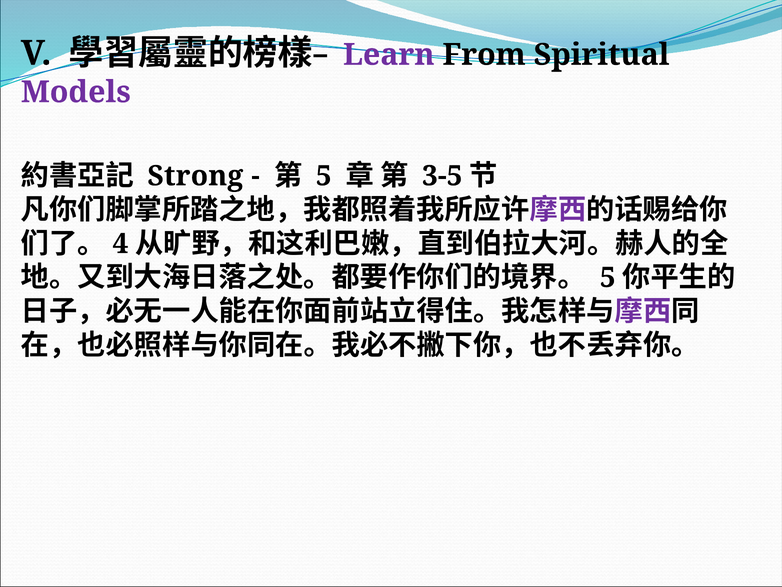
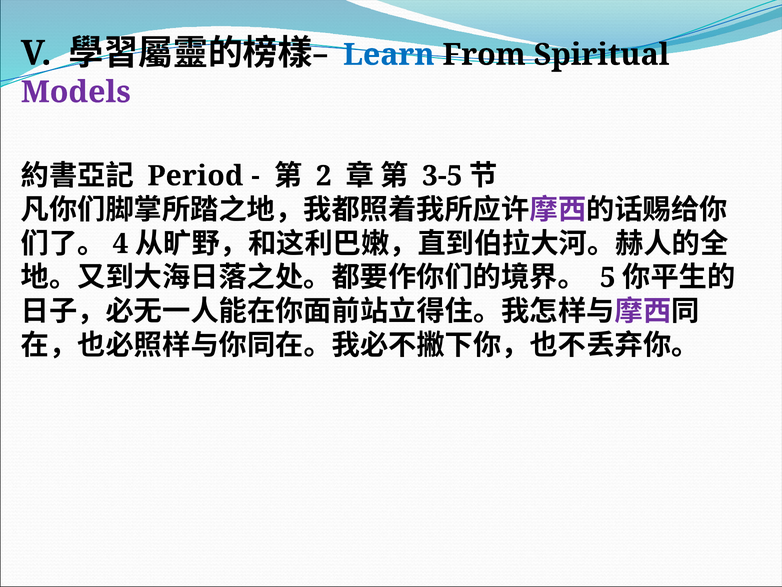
Learn colour: purple -> blue (389, 55)
Strong: Strong -> Period (195, 176)
5: 5 -> 2 (324, 176)
